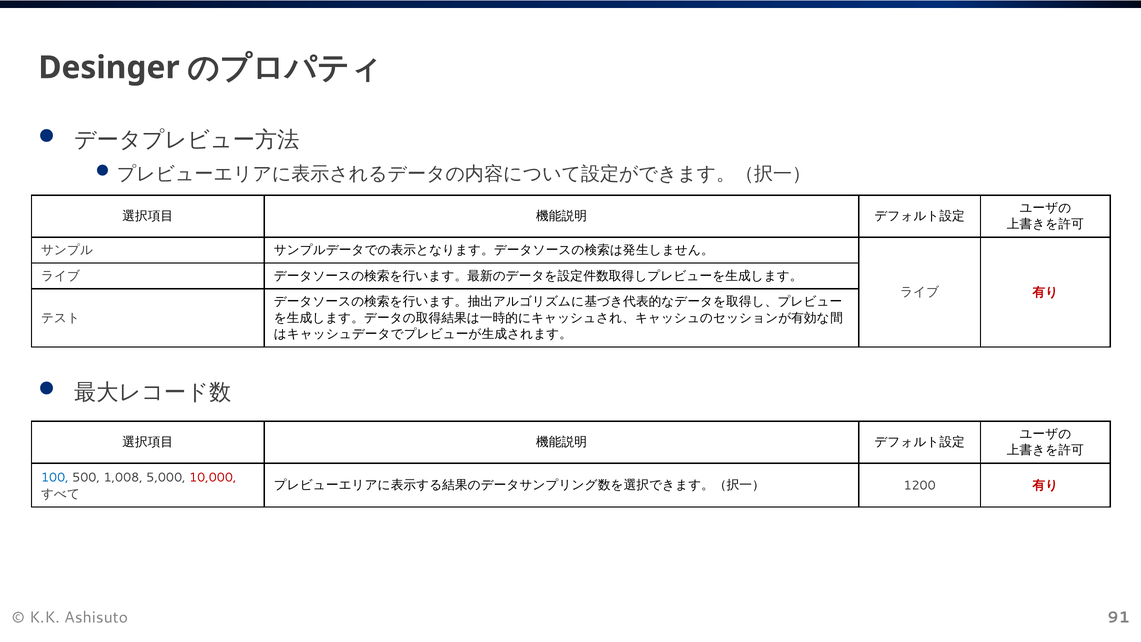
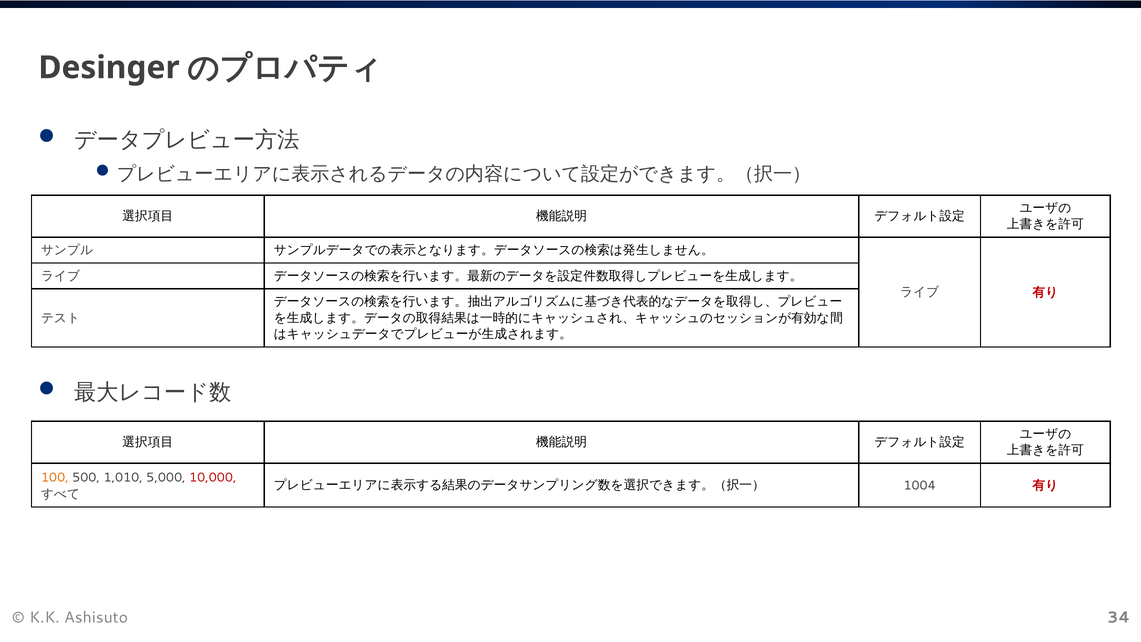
100 colour: blue -> orange (55, 478)
1,008: 1,008 -> 1,010 (123, 478)
1200: 1200 -> 1004 (920, 486)
91: 91 -> 34 (1119, 617)
